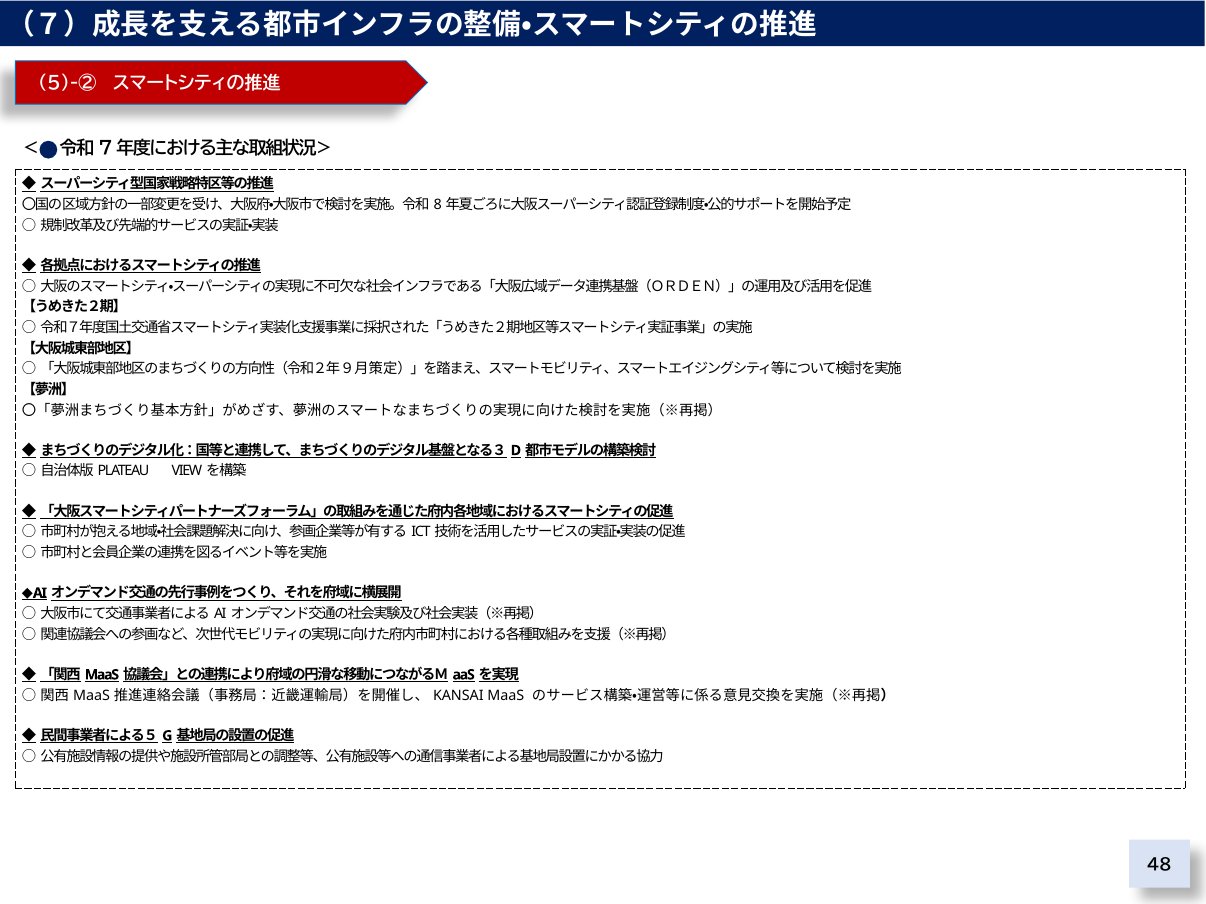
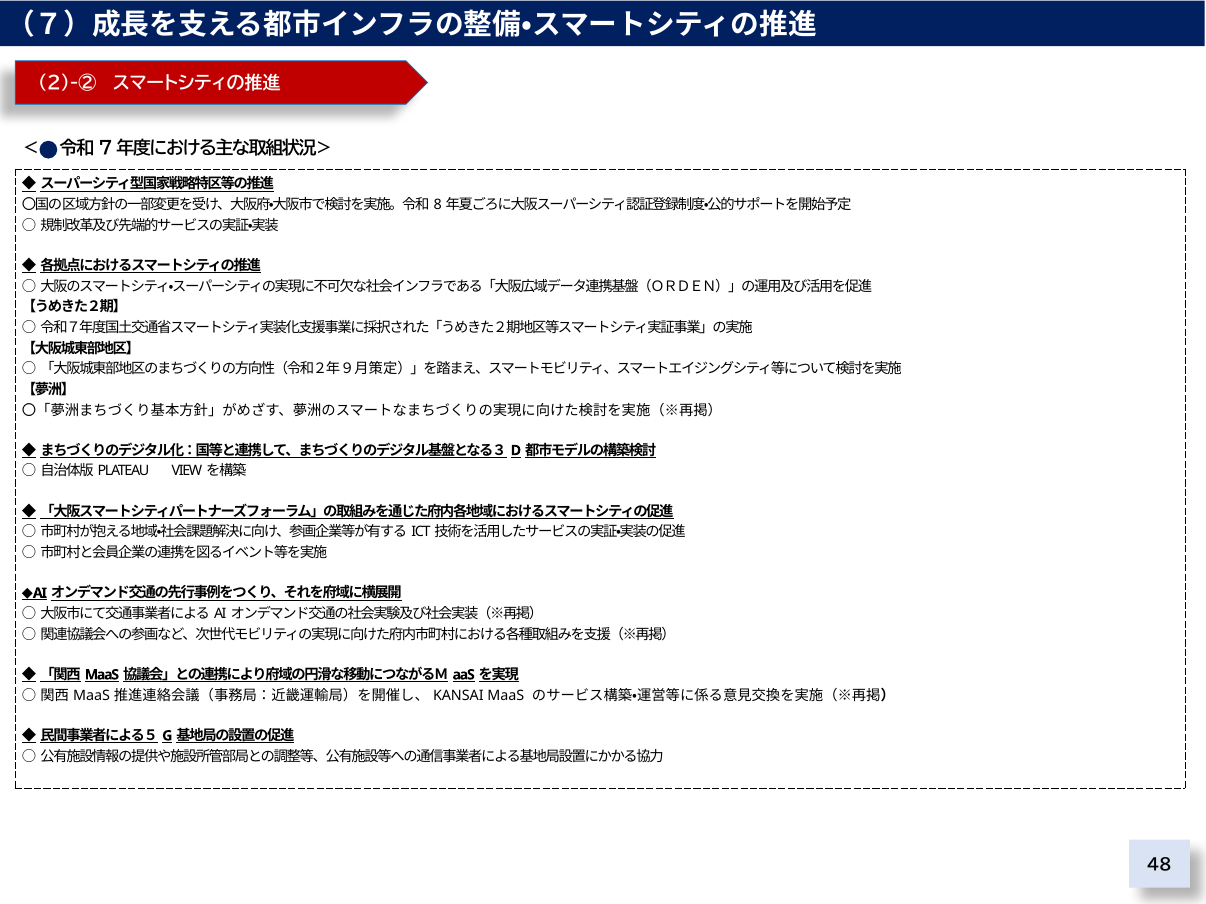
5)-②: 5)-② -> 2)-② (67, 84)
